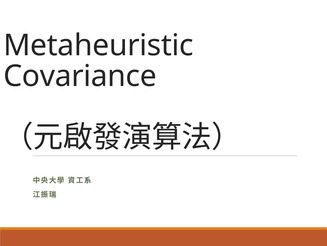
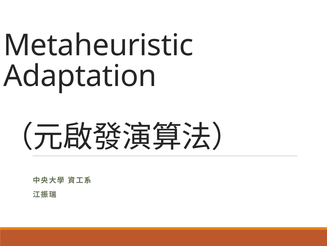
Covariance: Covariance -> Adaptation (80, 76)
